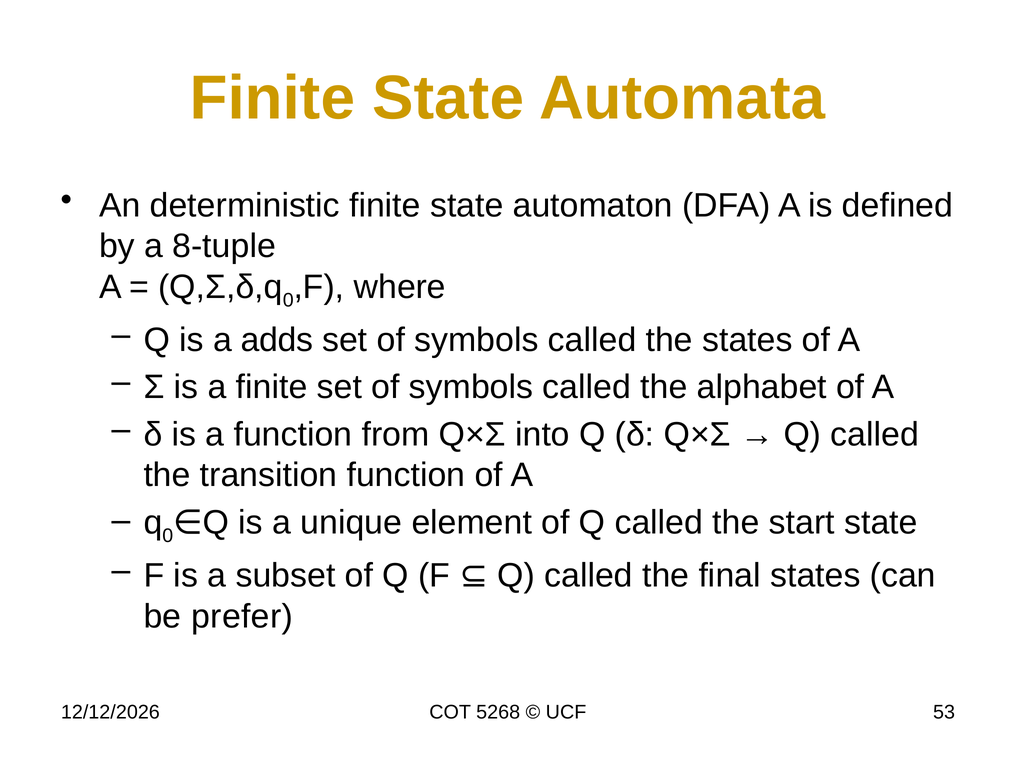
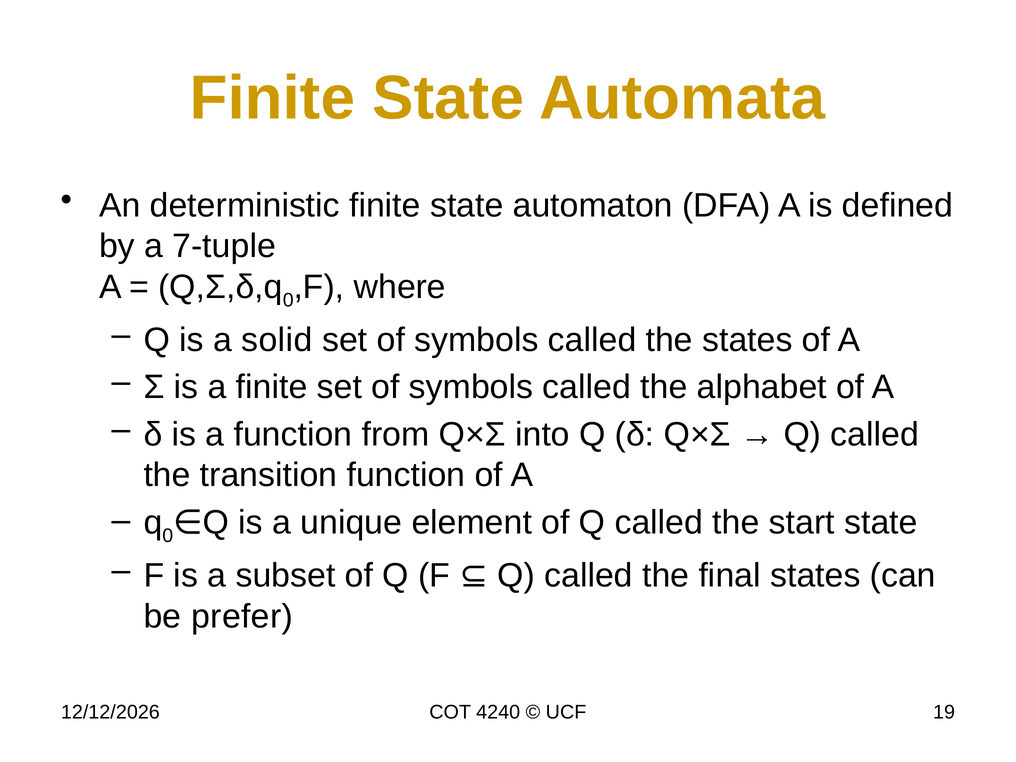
8-tuple: 8-tuple -> 7-tuple (224, 246)
adds: adds -> solid (277, 340)
5268: 5268 -> 4240 (498, 712)
53: 53 -> 19 (944, 712)
